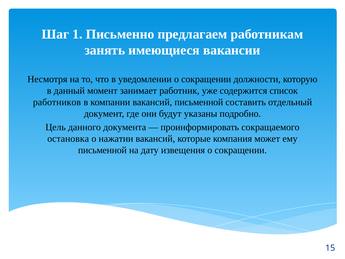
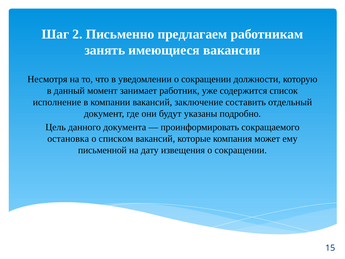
1: 1 -> 2 (78, 34)
работников: работников -> исполнение (57, 102)
вакансий письменной: письменной -> заключение (199, 102)
нажатии: нажатии -> списком (116, 139)
